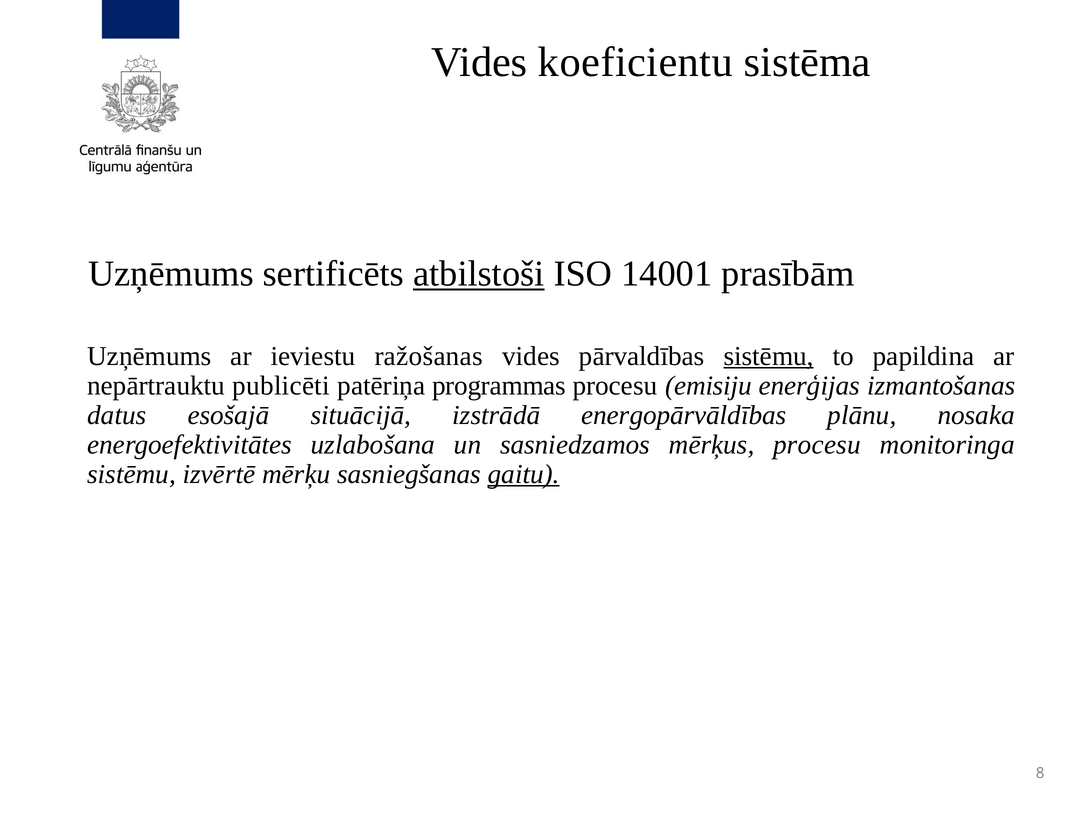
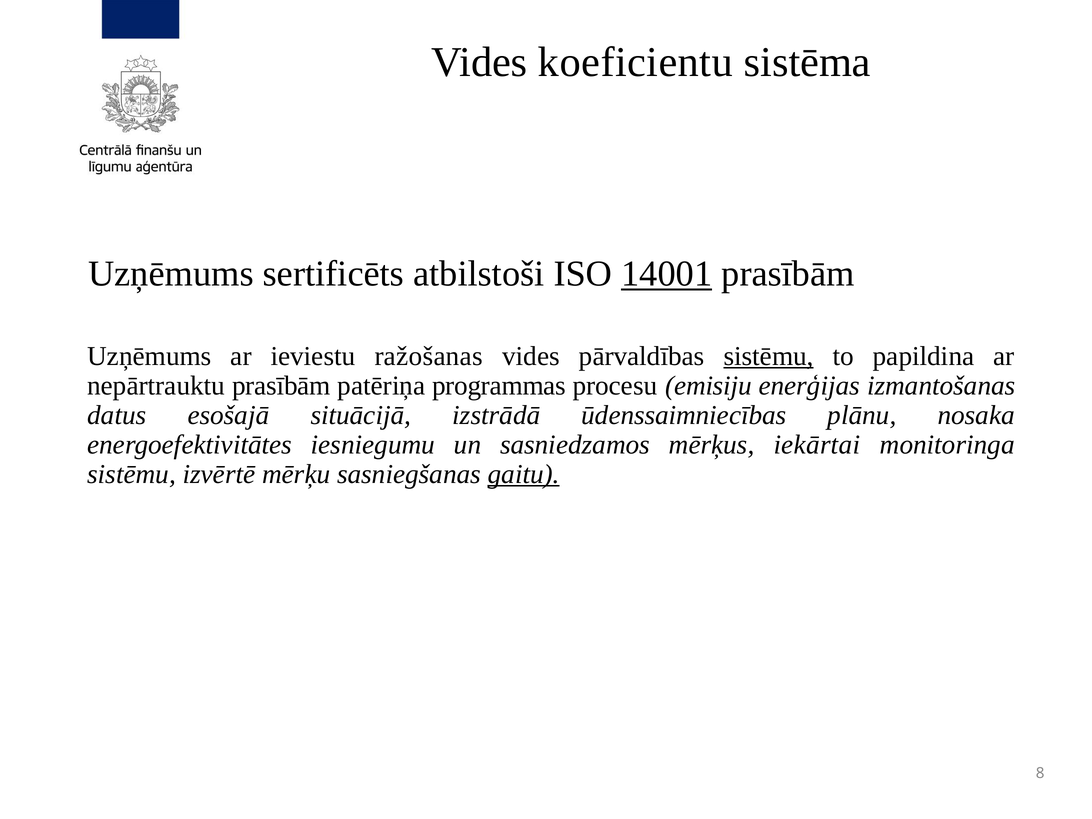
atbilstoši underline: present -> none (479, 274)
14001 underline: none -> present (667, 274)
nepārtrauktu publicēti: publicēti -> prasībām (281, 386)
energopārvāldības: energopārvāldības -> ūdenssaimniecības (684, 415)
uzlabošana: uzlabošana -> iesniegumu (373, 445)
mērķus procesu: procesu -> iekārtai (817, 445)
